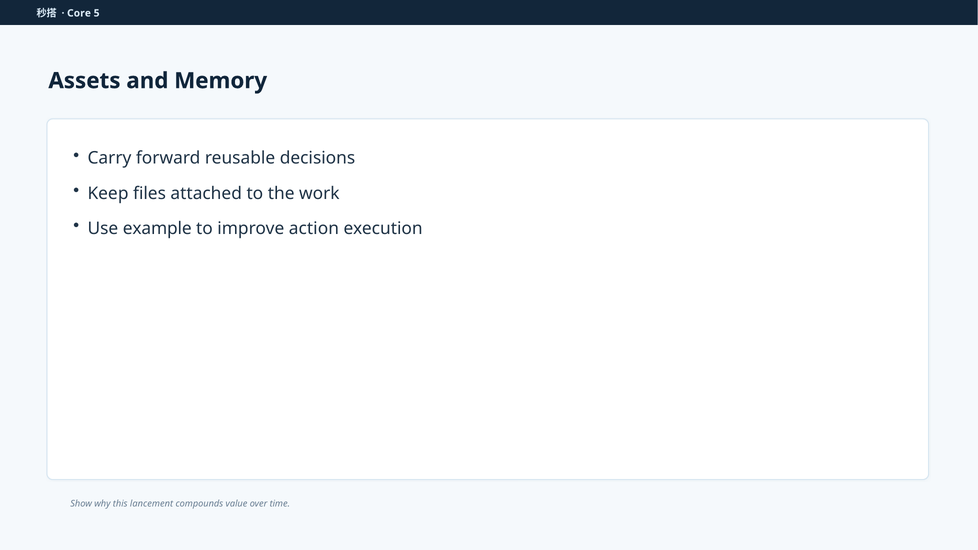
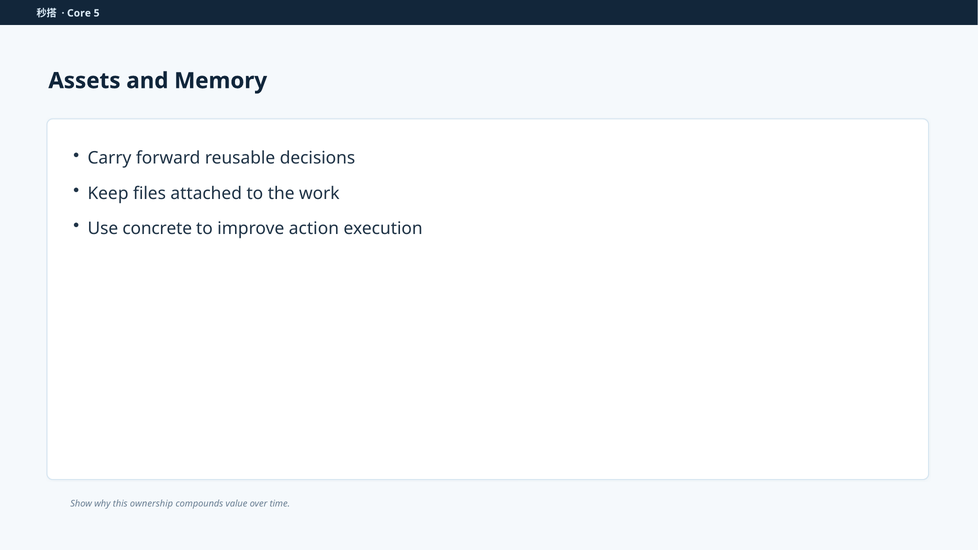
example: example -> concrete (157, 228)
lancement: lancement -> ownership (152, 504)
